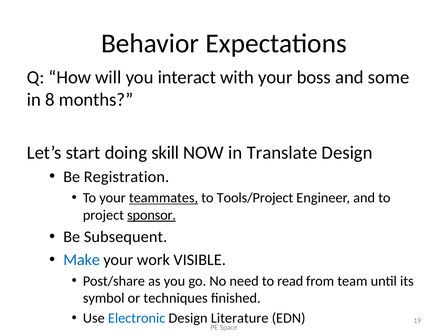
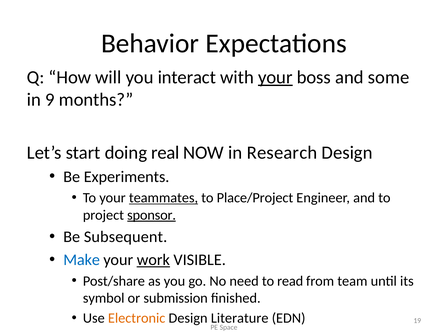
your underline: none -> present (275, 77)
8: 8 -> 9 (50, 100)
skill: skill -> real (165, 153)
Translate: Translate -> Research (282, 153)
Registration: Registration -> Experiments (127, 177)
Tools/Project: Tools/Project -> Place/Project (255, 198)
work underline: none -> present (153, 260)
techniques: techniques -> submission (176, 298)
Electronic colour: blue -> orange (137, 318)
